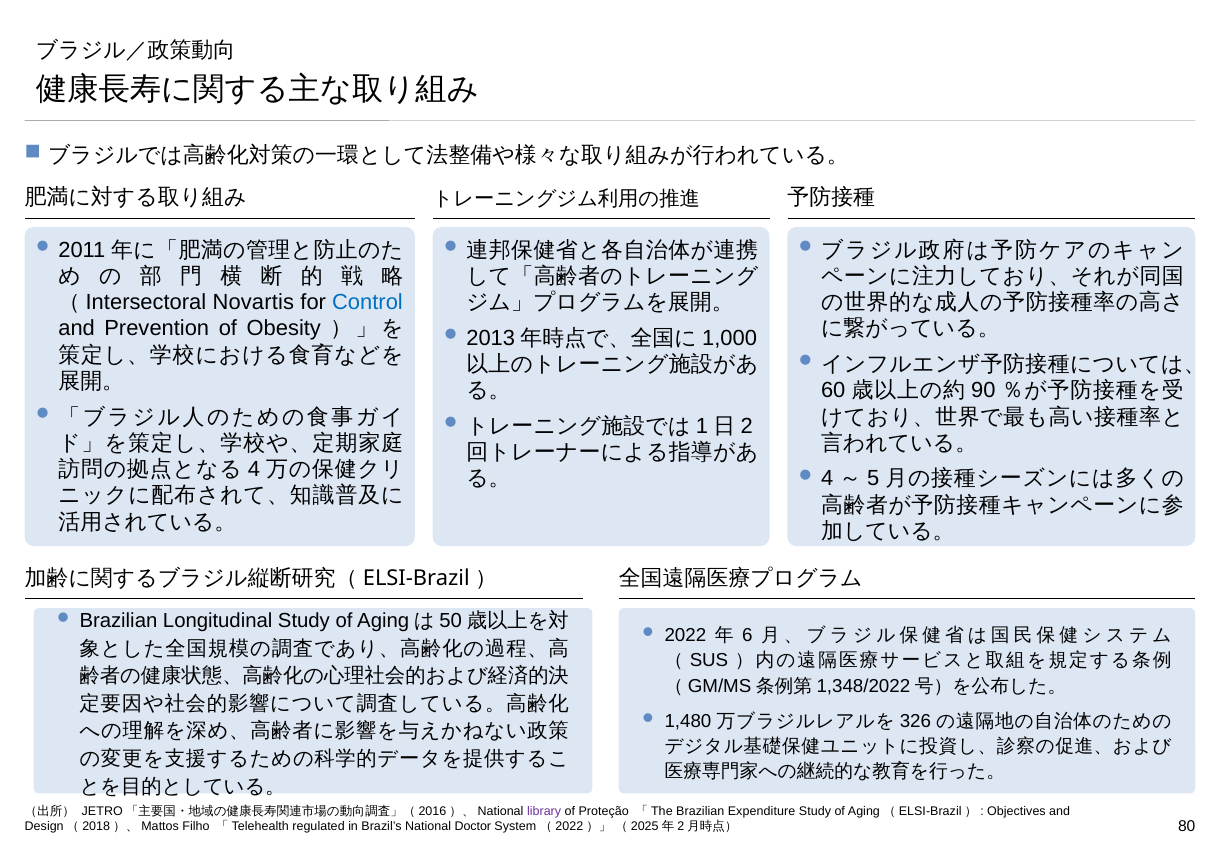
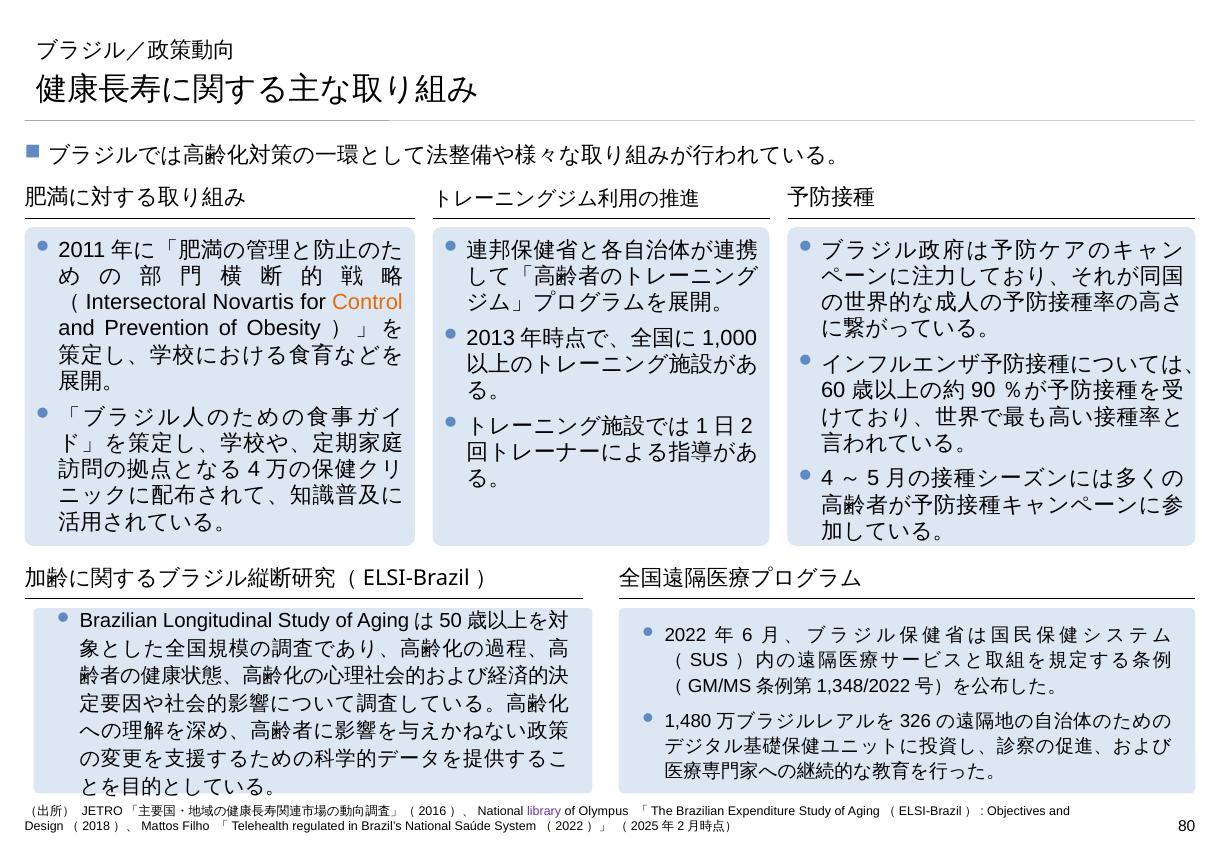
Control colour: blue -> orange (367, 303)
Proteção: Proteção -> Olympus (604, 812)
Doctor: Doctor -> Saúde (473, 827)
